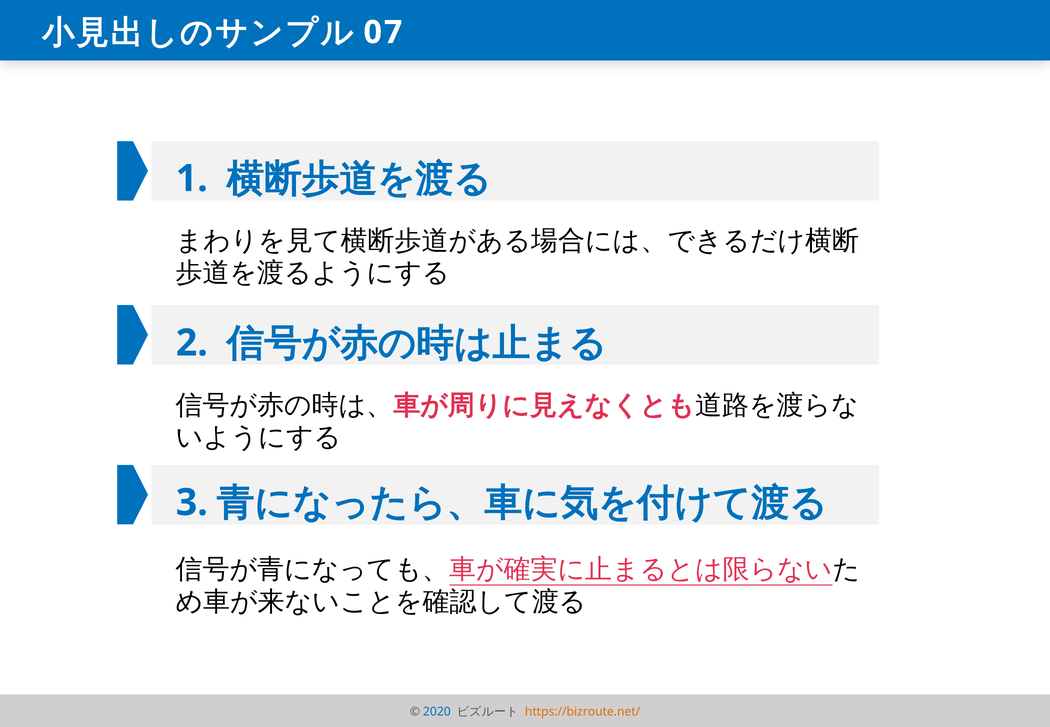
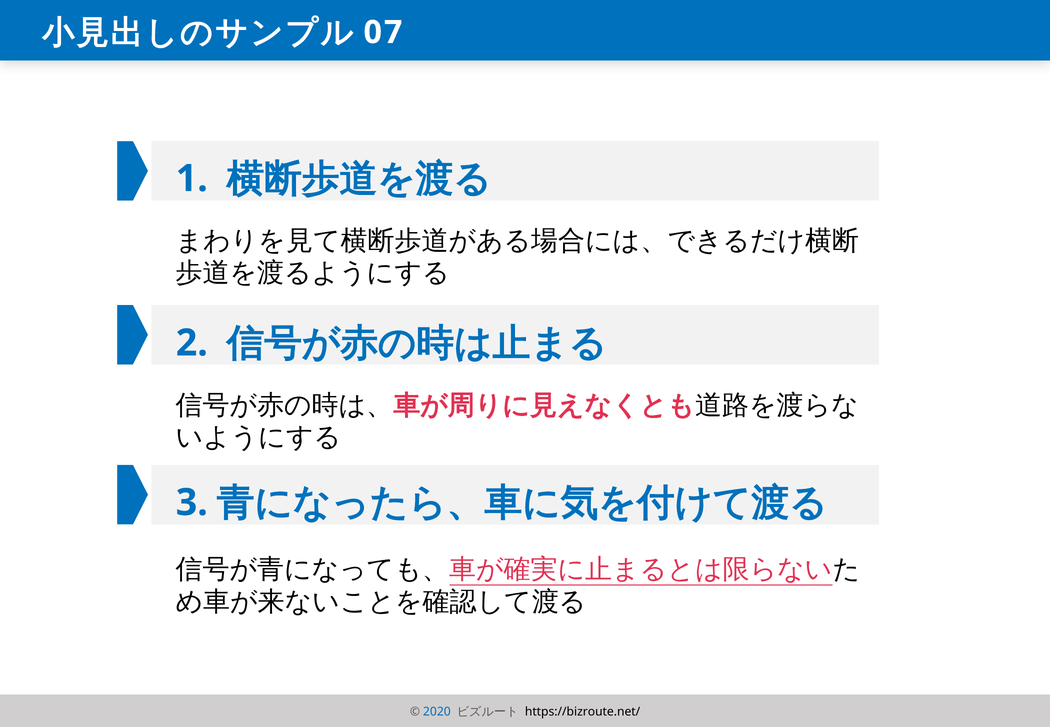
https://bizroute.net/ colour: orange -> black (583, 712)
